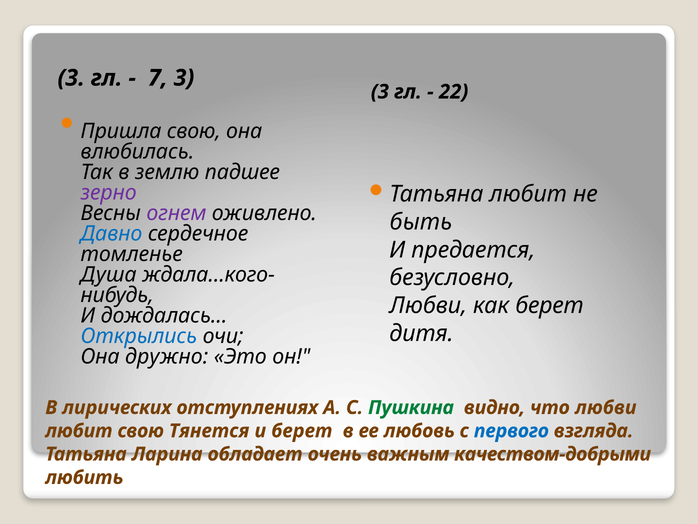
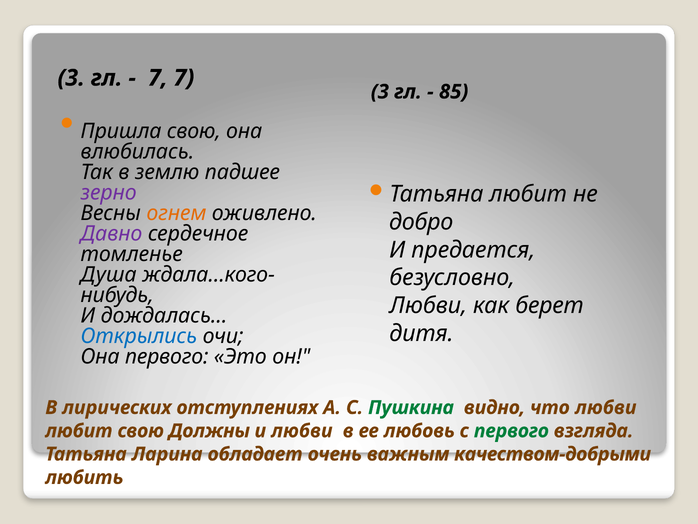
7 3: 3 -> 7 (184, 78)
22: 22 -> 85 (454, 92)
огнем colour: purple -> orange (176, 213)
быть: быть -> добро (421, 222)
Давно colour: blue -> purple (111, 233)
Она дружно: дружно -> первого (167, 356)
Тянется: Тянется -> Должны (209, 430)
и берет: берет -> любви (302, 430)
первого colour: blue -> green (511, 430)
